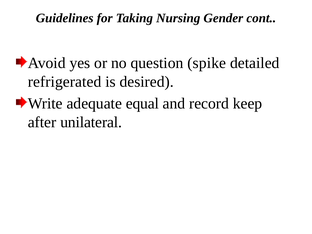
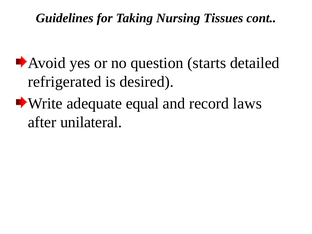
Gender: Gender -> Tissues (223, 18)
spike: spike -> starts (207, 63)
keep: keep -> laws (247, 104)
